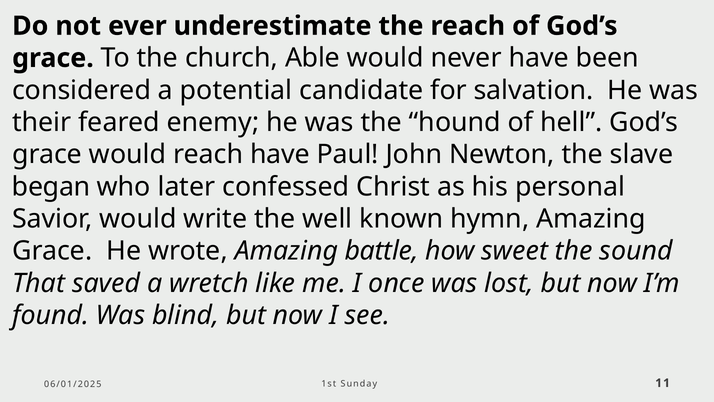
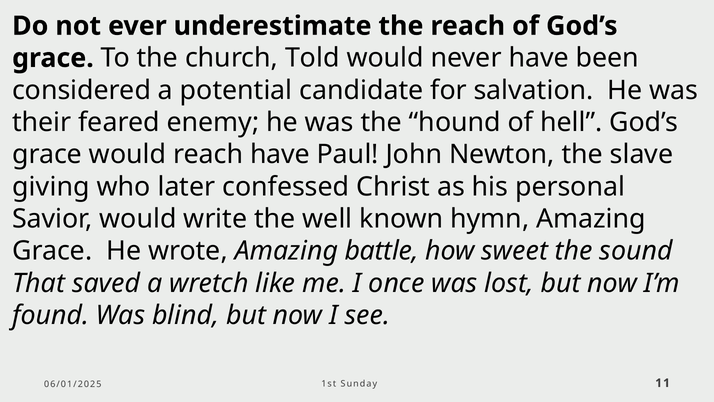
Able: Able -> Told (312, 58)
began: began -> giving (51, 187)
